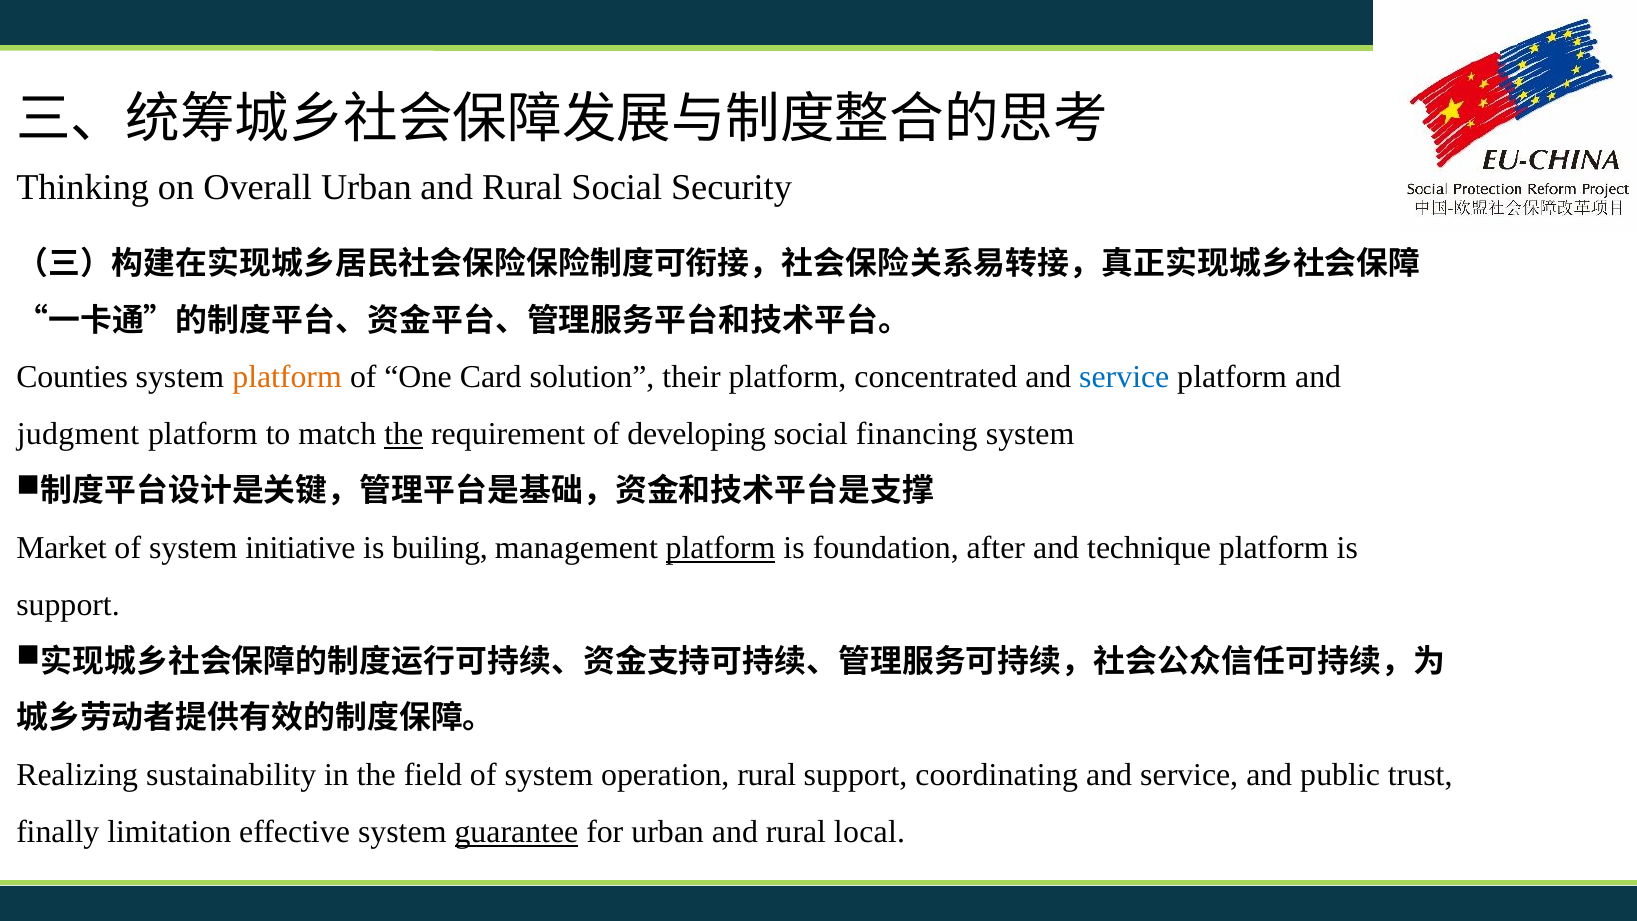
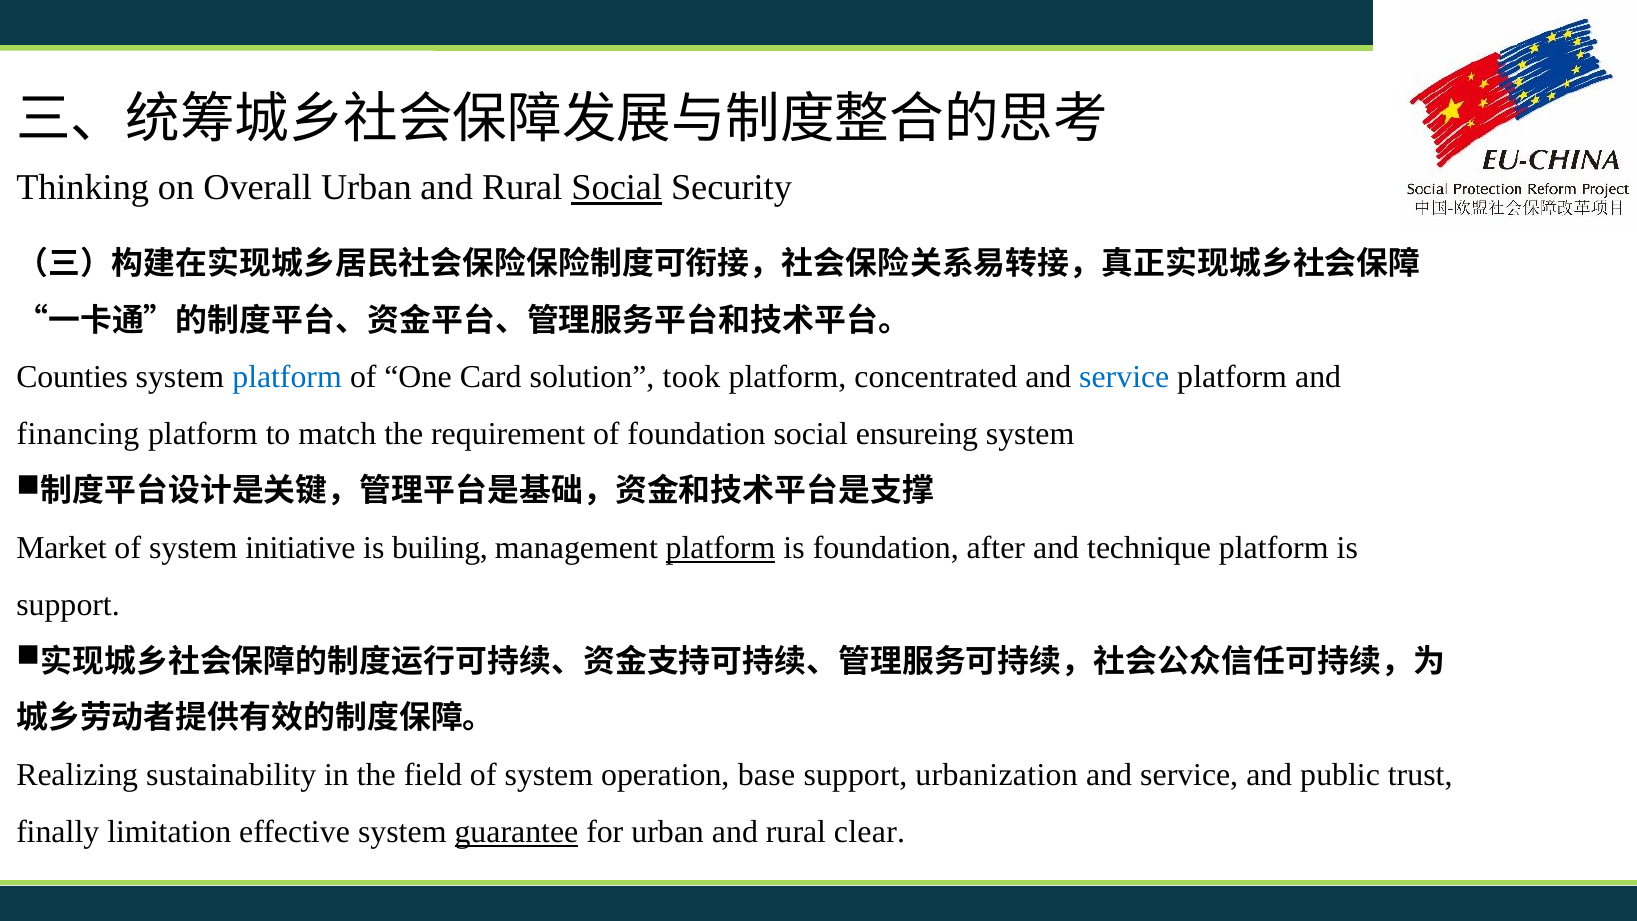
Social underline: none -> present (617, 188)
platform colour: orange -> blue (287, 377)
their: their -> took (691, 377)
judgment: judgment -> financing (78, 434)
the underline: present -> none (404, 434)
of developing: developing -> foundation (697, 434)
financing: financing -> ensureing (917, 434)
operation rural: rural -> base (766, 775)
coordinating: coordinating -> urbanization (997, 775)
local: local -> clear (870, 832)
